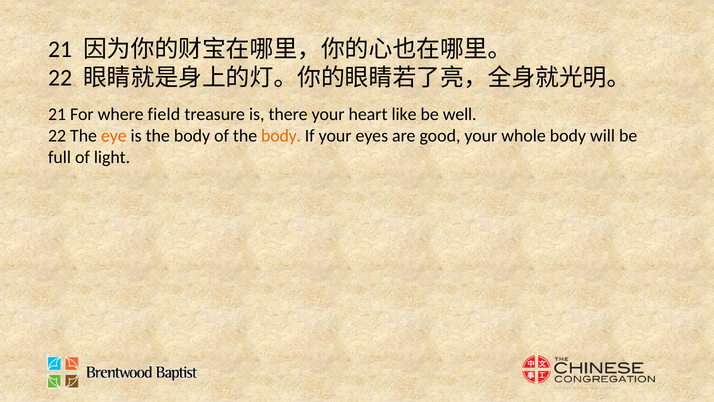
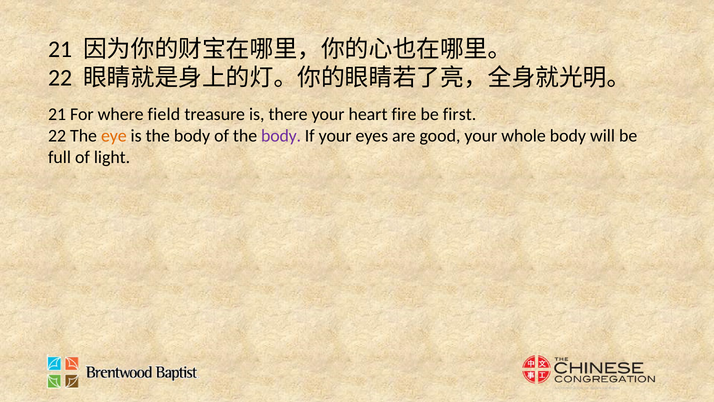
like: like -> fire (404, 114)
well: well -> first (460, 114)
body colour: orange -> purple (281, 136)
